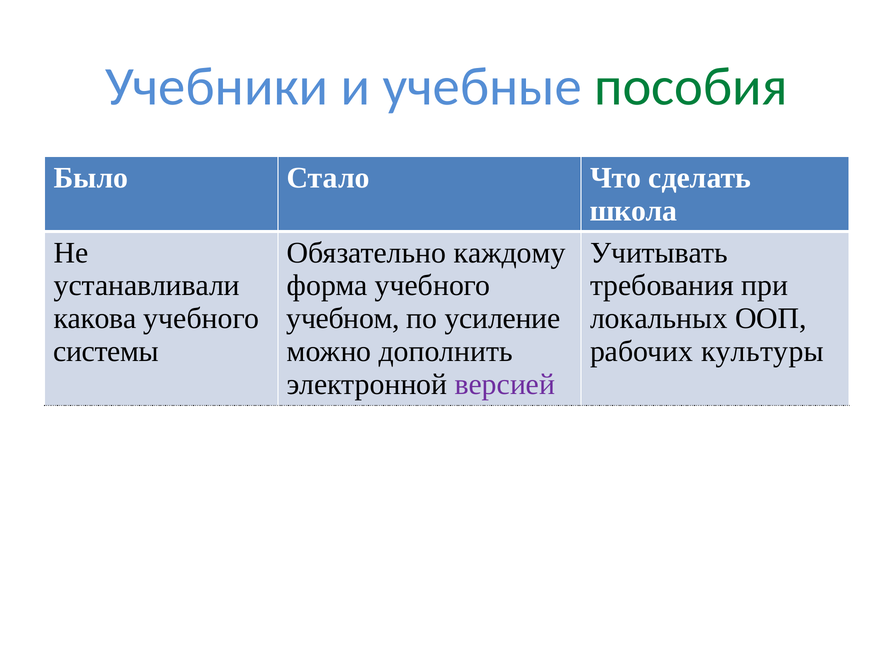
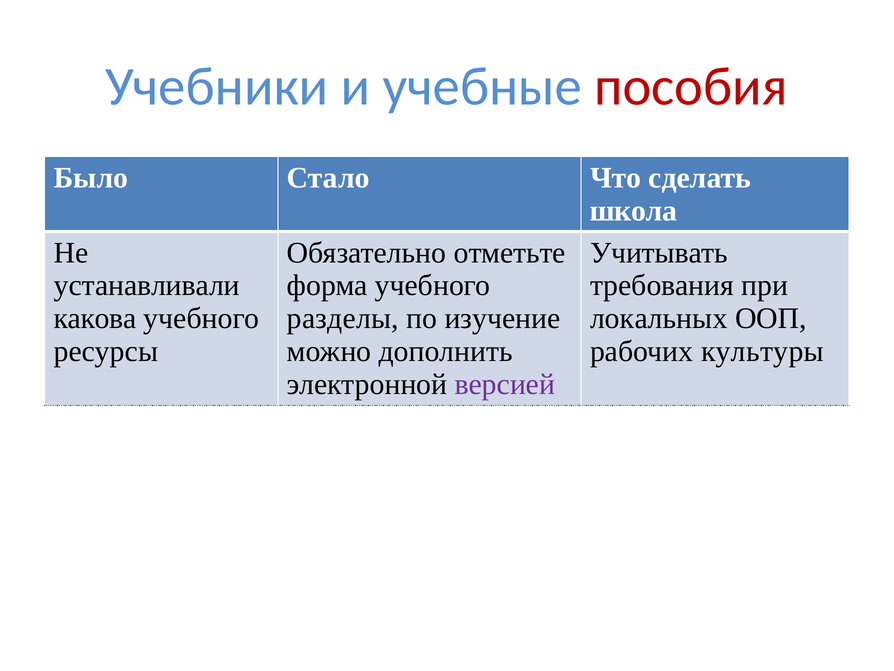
пособия colour: green -> red (691, 87)
каждому: каждому -> отметьте (510, 252)
учебном: учебном -> разделы (343, 318)
усиление: усиление -> изучение (502, 318)
системы: системы -> ресурсы (106, 351)
